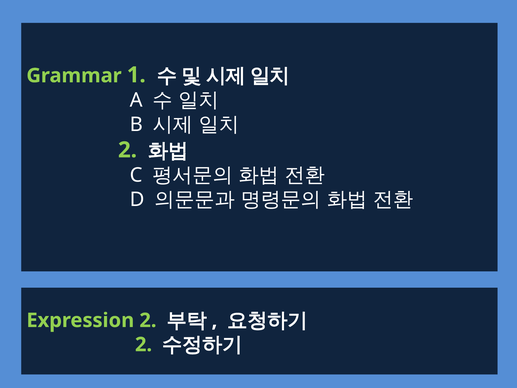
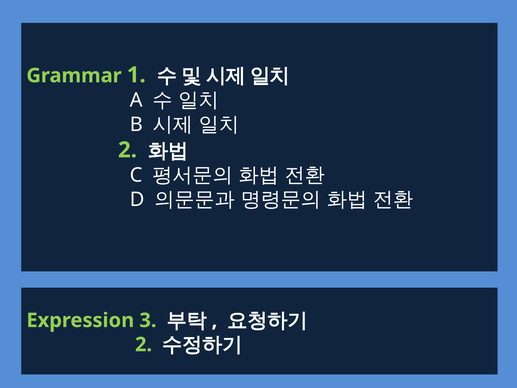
Expression 2: 2 -> 3 (148, 320)
